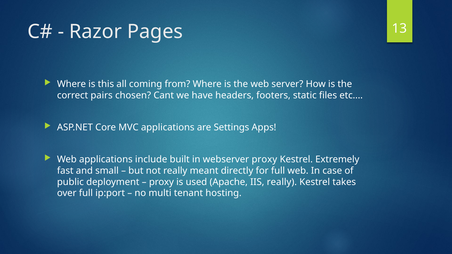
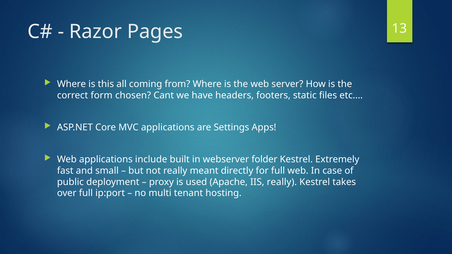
pairs: pairs -> form (102, 95)
webserver proxy: proxy -> folder (264, 159)
